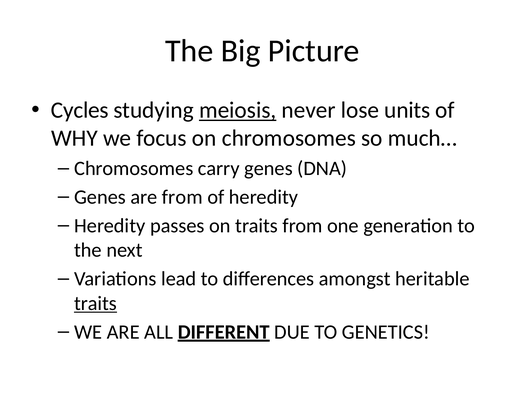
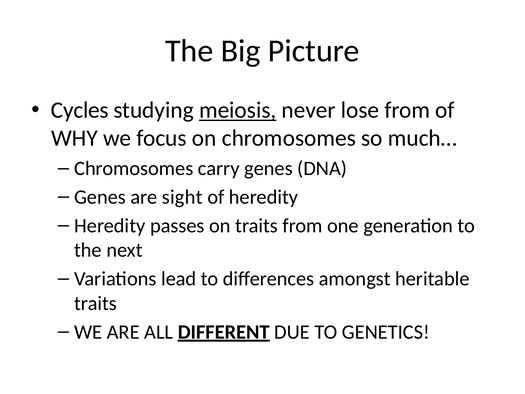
lose units: units -> from (407, 110)
are from: from -> sight (182, 197)
traits underline: present -> none (96, 303)
